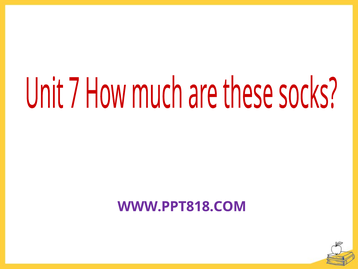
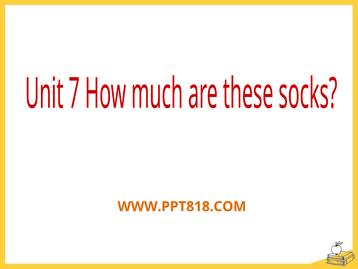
WWW.PPT818.COM colour: purple -> orange (182, 206)
